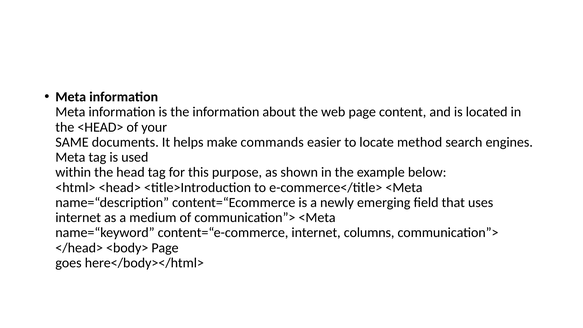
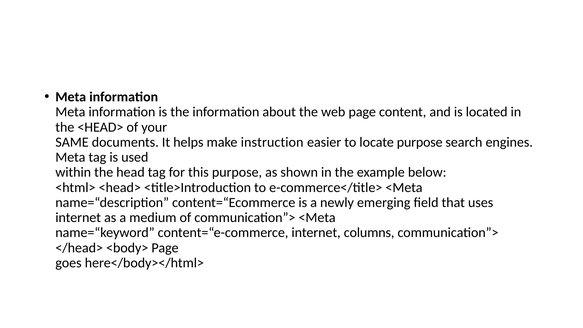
commands: commands -> instruction (272, 142)
locate method: method -> purpose (420, 142)
